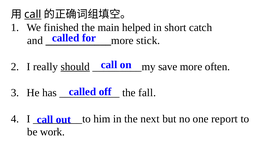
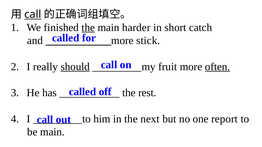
the underline: none -> present (88, 28)
helped: helped -> harder (136, 28)
save: save -> fruit (168, 67)
often underline: none -> present (218, 67)
fall: fall -> rest (147, 93)
be work: work -> main (52, 132)
